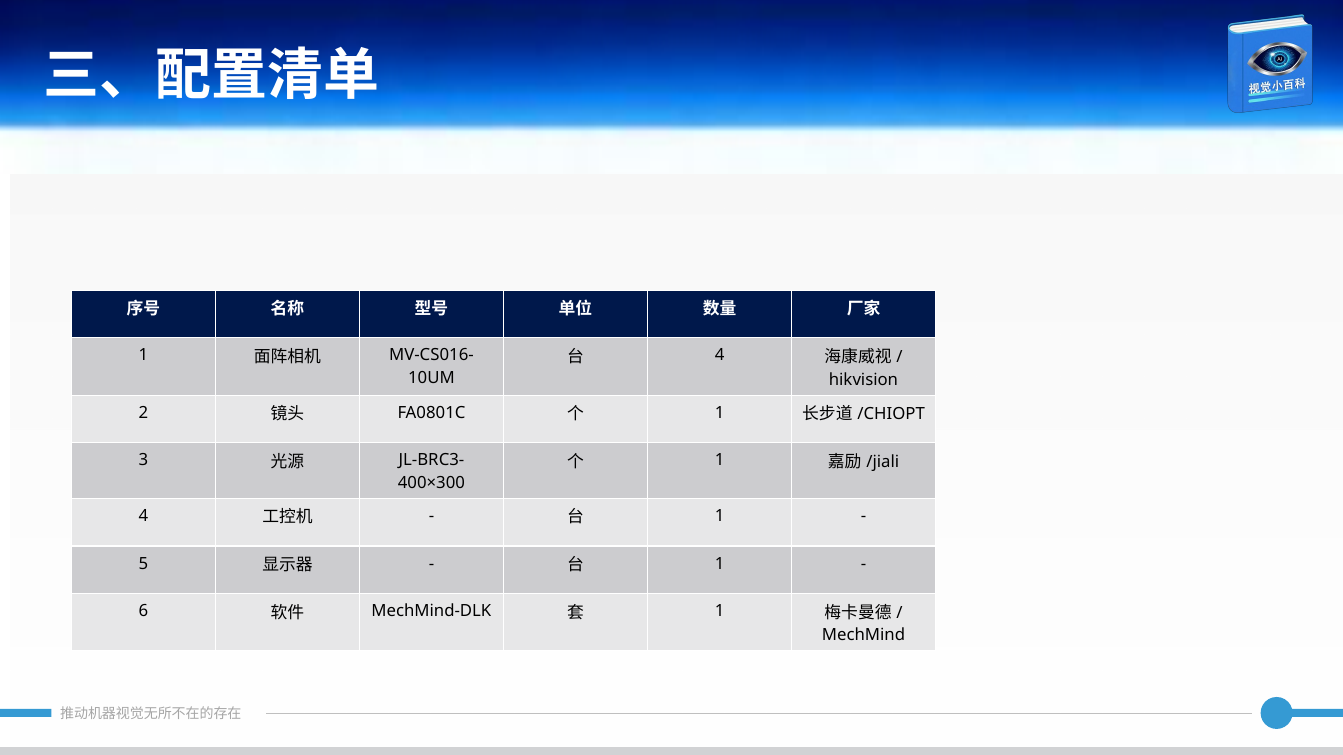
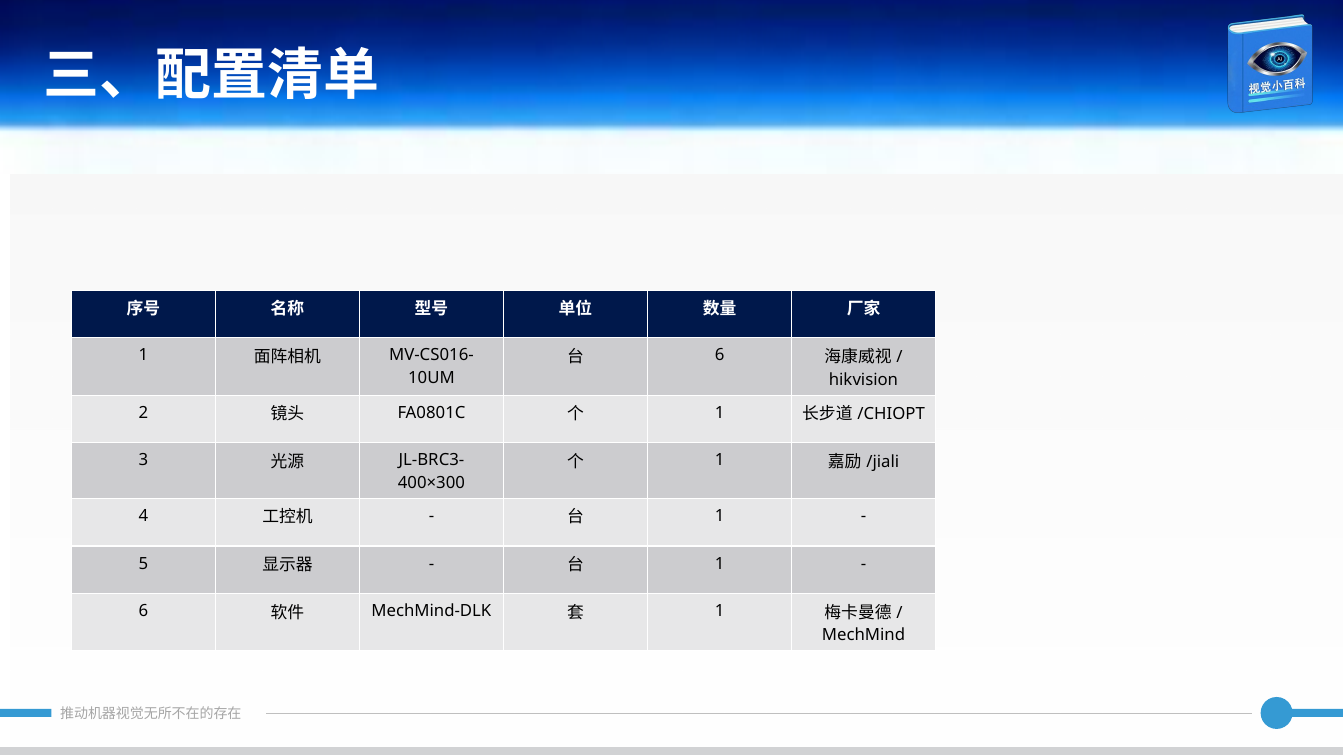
4: 4 -> 6 (720, 356)
